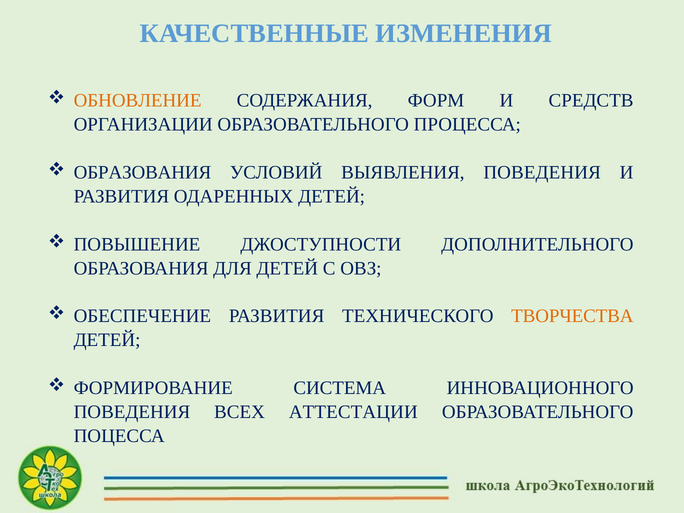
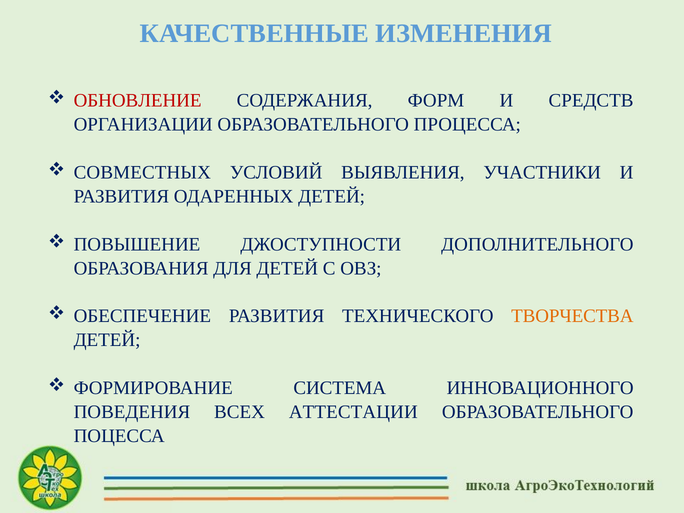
ОБНОВЛЕНИЕ colour: orange -> red (138, 101)
ОБРАЗОВАНИЯ: ОБРАЗОВАНИЯ -> СОВМЕСТНЫХ (142, 173)
ВЫЯВЛЕНИЯ ПОВЕДЕНИЯ: ПОВЕДЕНИЯ -> УЧАСТНИКИ (542, 173)
